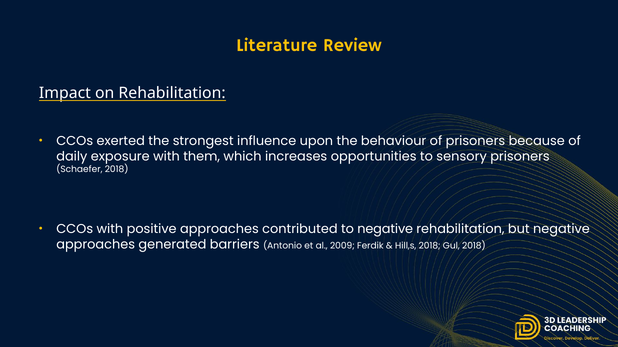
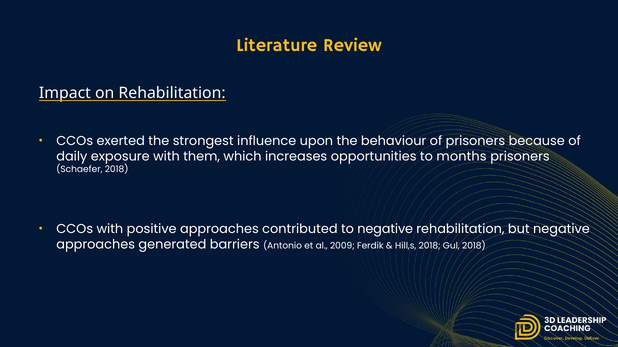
sensory: sensory -> months (462, 157)
